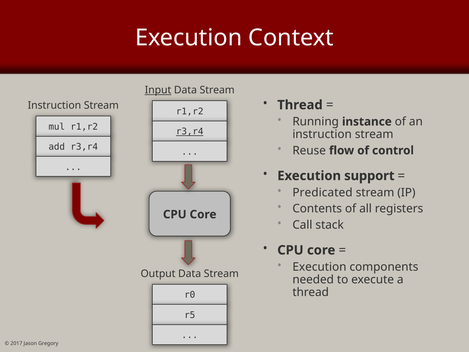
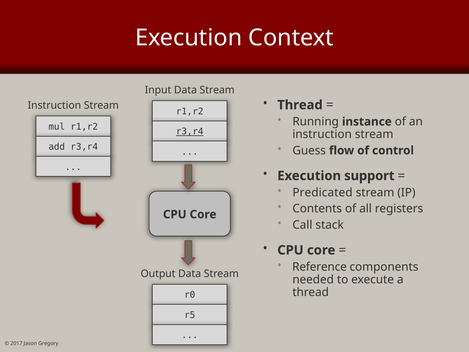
Input underline: present -> none (158, 90)
Reuse: Reuse -> Guess (309, 150)
Execution: Execution -> Reference (320, 267)
